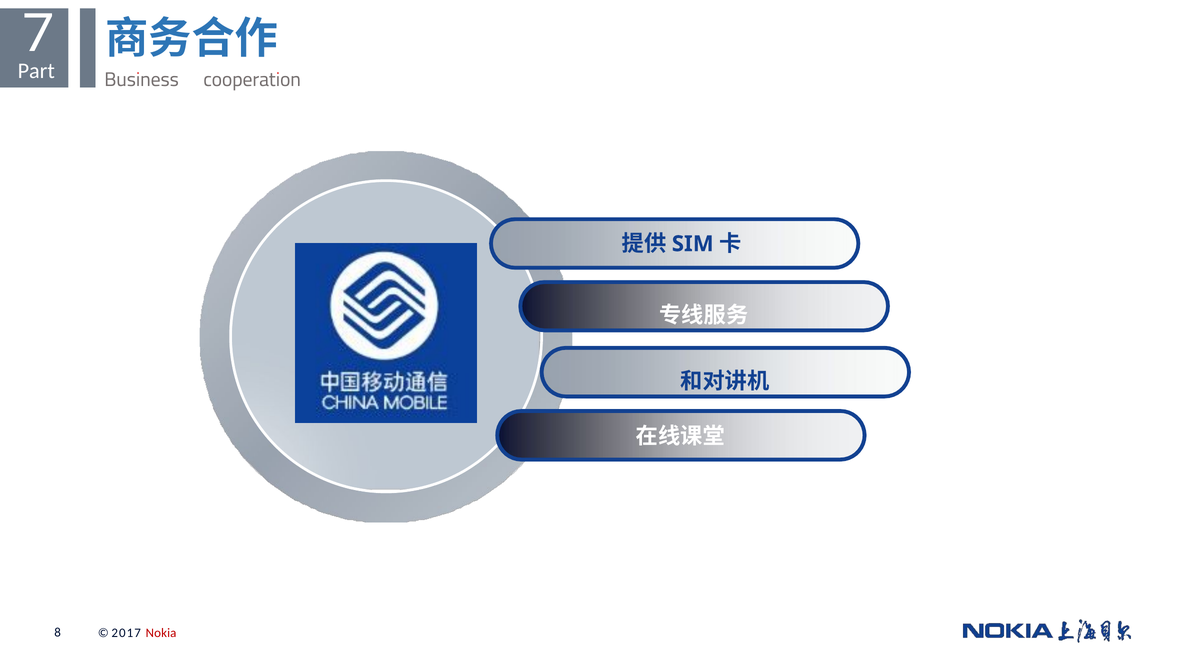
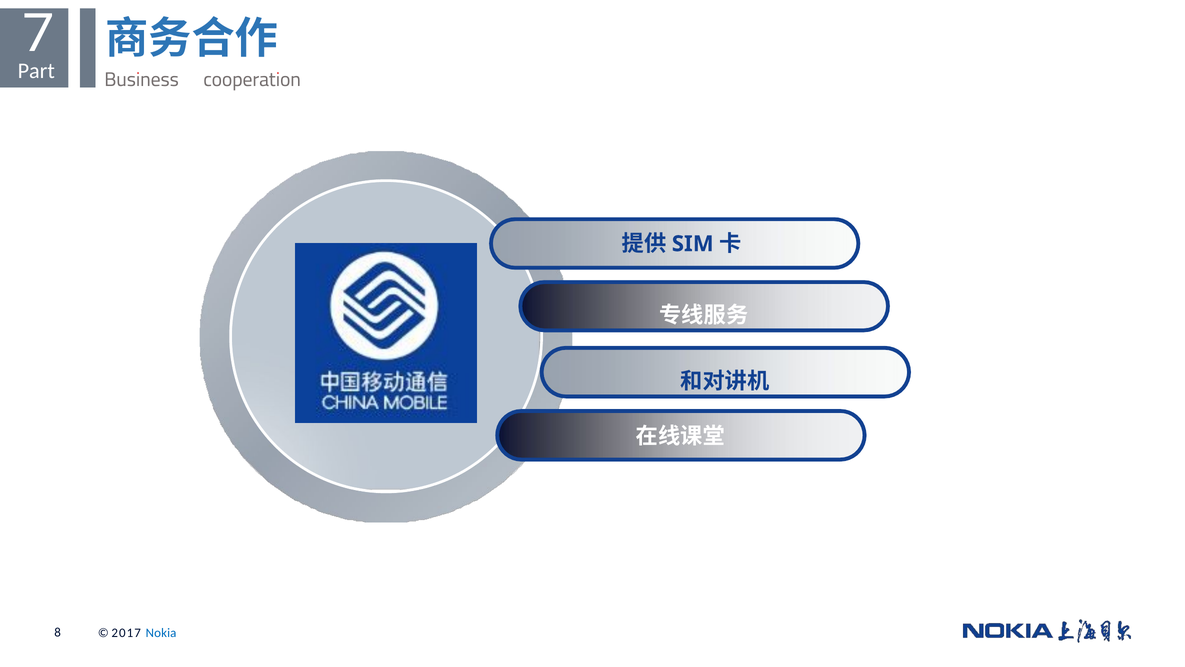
Nokia colour: red -> blue (161, 632)
